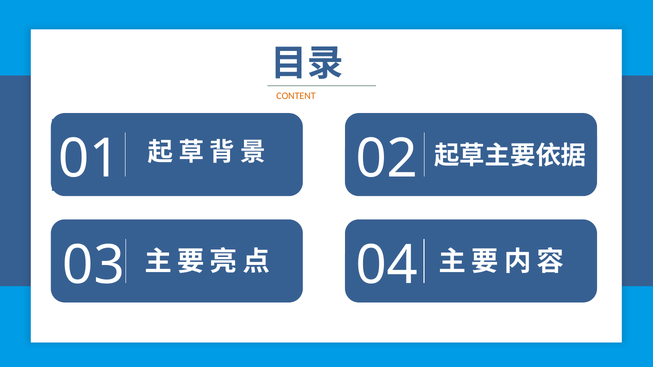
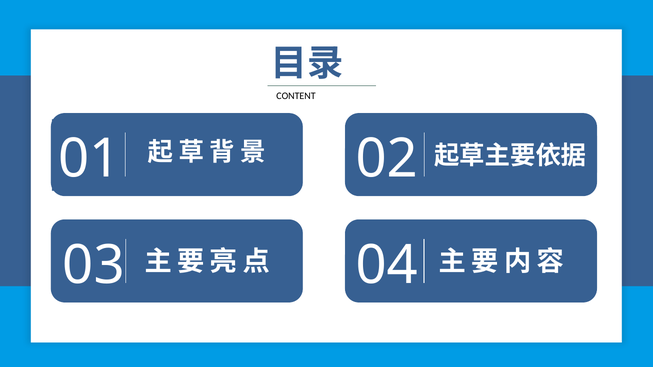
CONTENT colour: orange -> black (296, 96)
